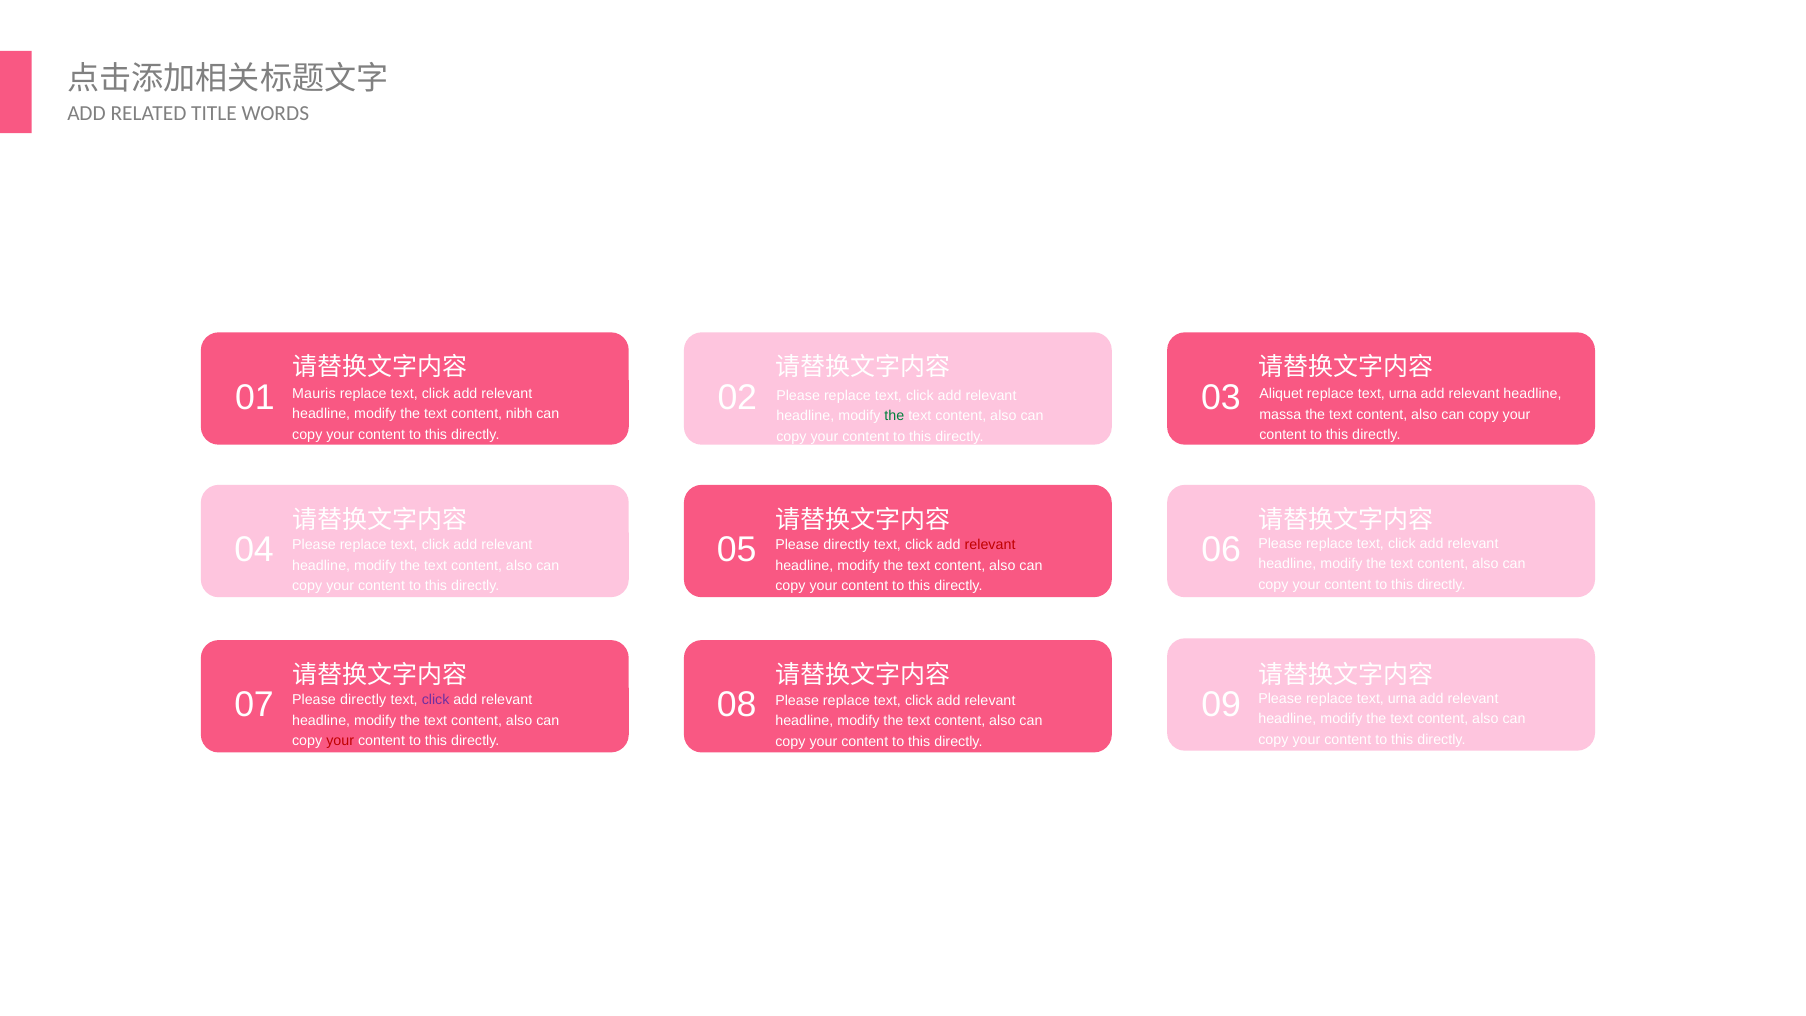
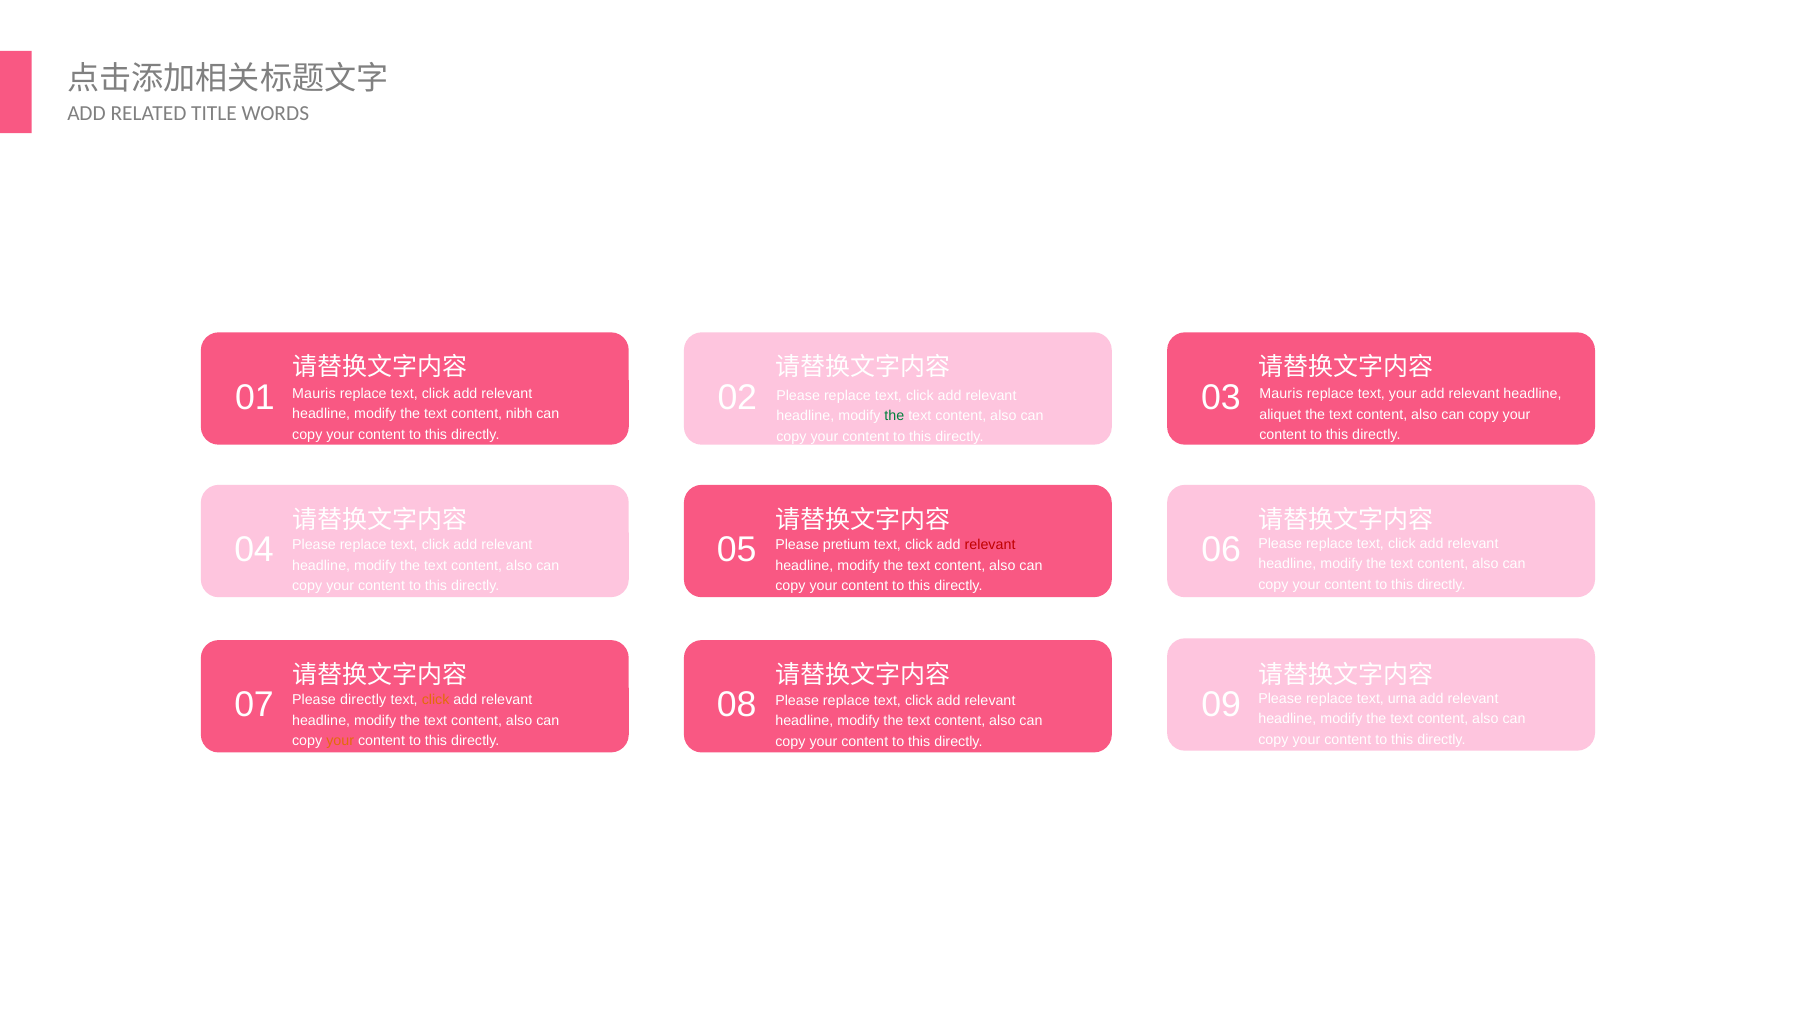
Aliquet: Aliquet -> Mauris (1281, 394)
urna: urna -> your (1403, 394)
massa: massa -> aliquet (1280, 414)
directly: directly -> pretium (846, 545)
click colour: purple -> orange (436, 700)
your colour: red -> orange (340, 741)
